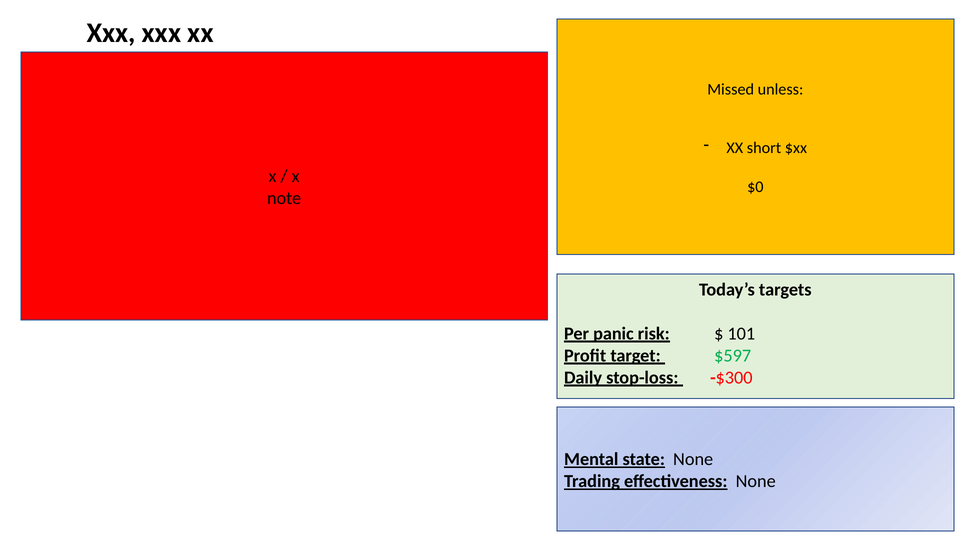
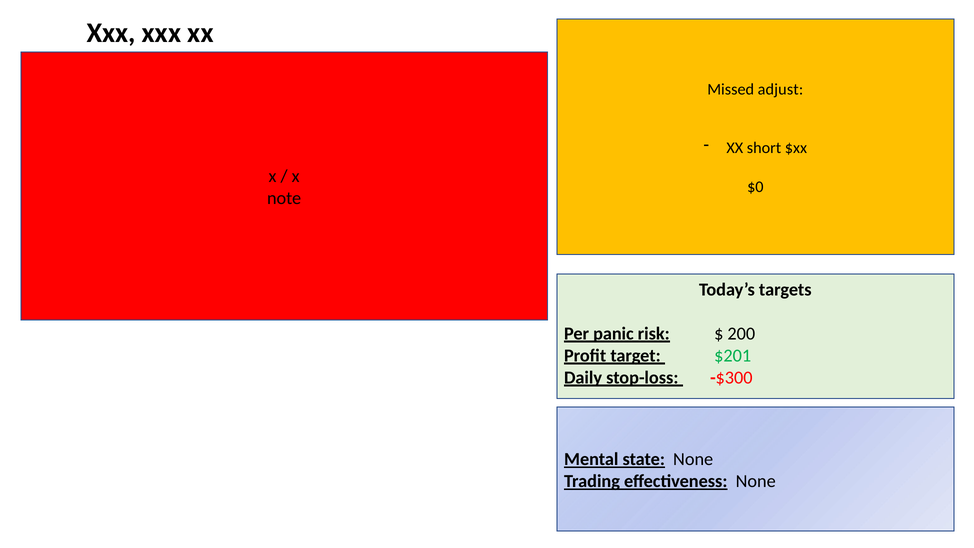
unless: unless -> adjust (780, 89)
101: 101 -> 200 (741, 334)
$597: $597 -> $201 (733, 356)
